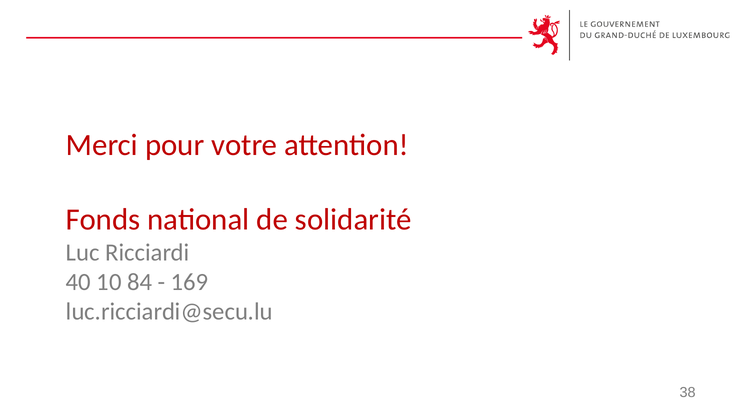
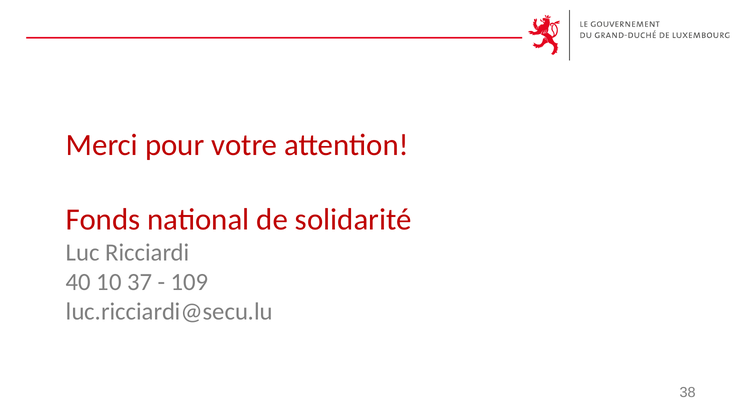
84: 84 -> 37 (140, 282)
169: 169 -> 109 (190, 282)
